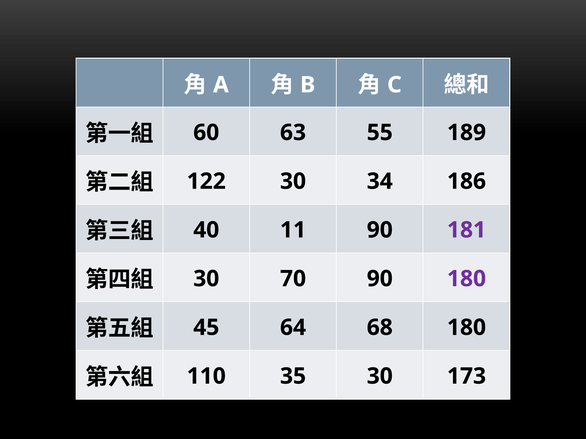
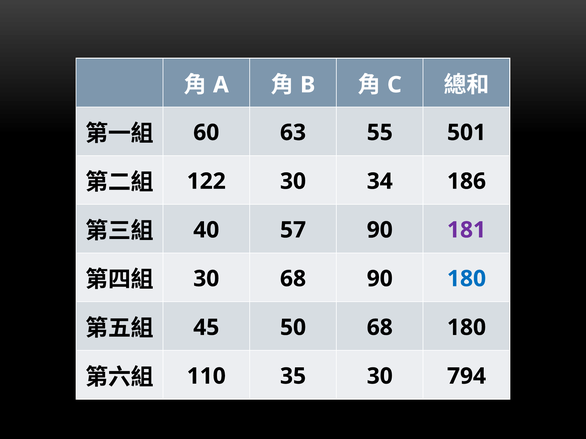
189: 189 -> 501 (467, 133)
11: 11 -> 57 (293, 230)
30 70: 70 -> 68 (293, 279)
180 colour: purple -> blue (467, 279)
64: 64 -> 50 (293, 328)
173: 173 -> 794 (467, 377)
